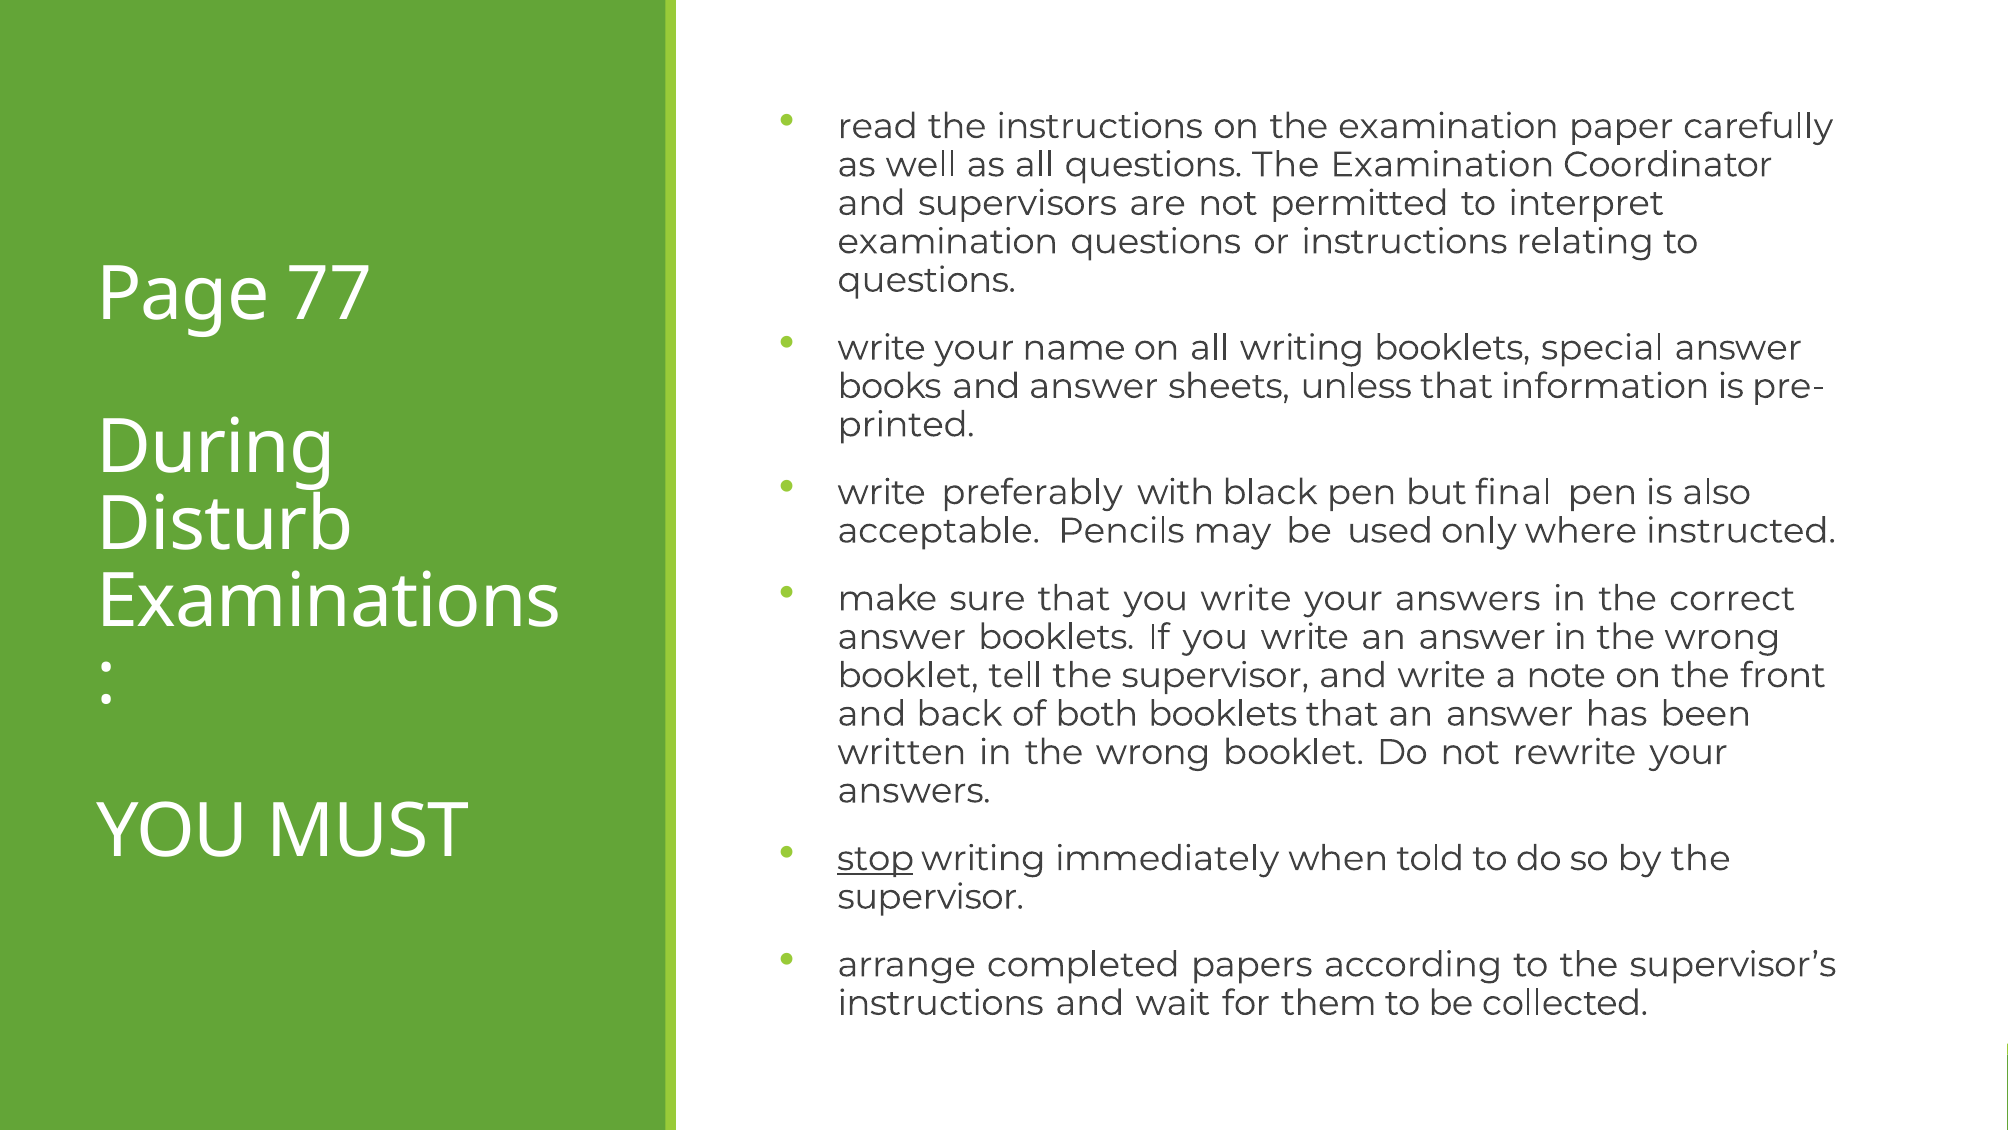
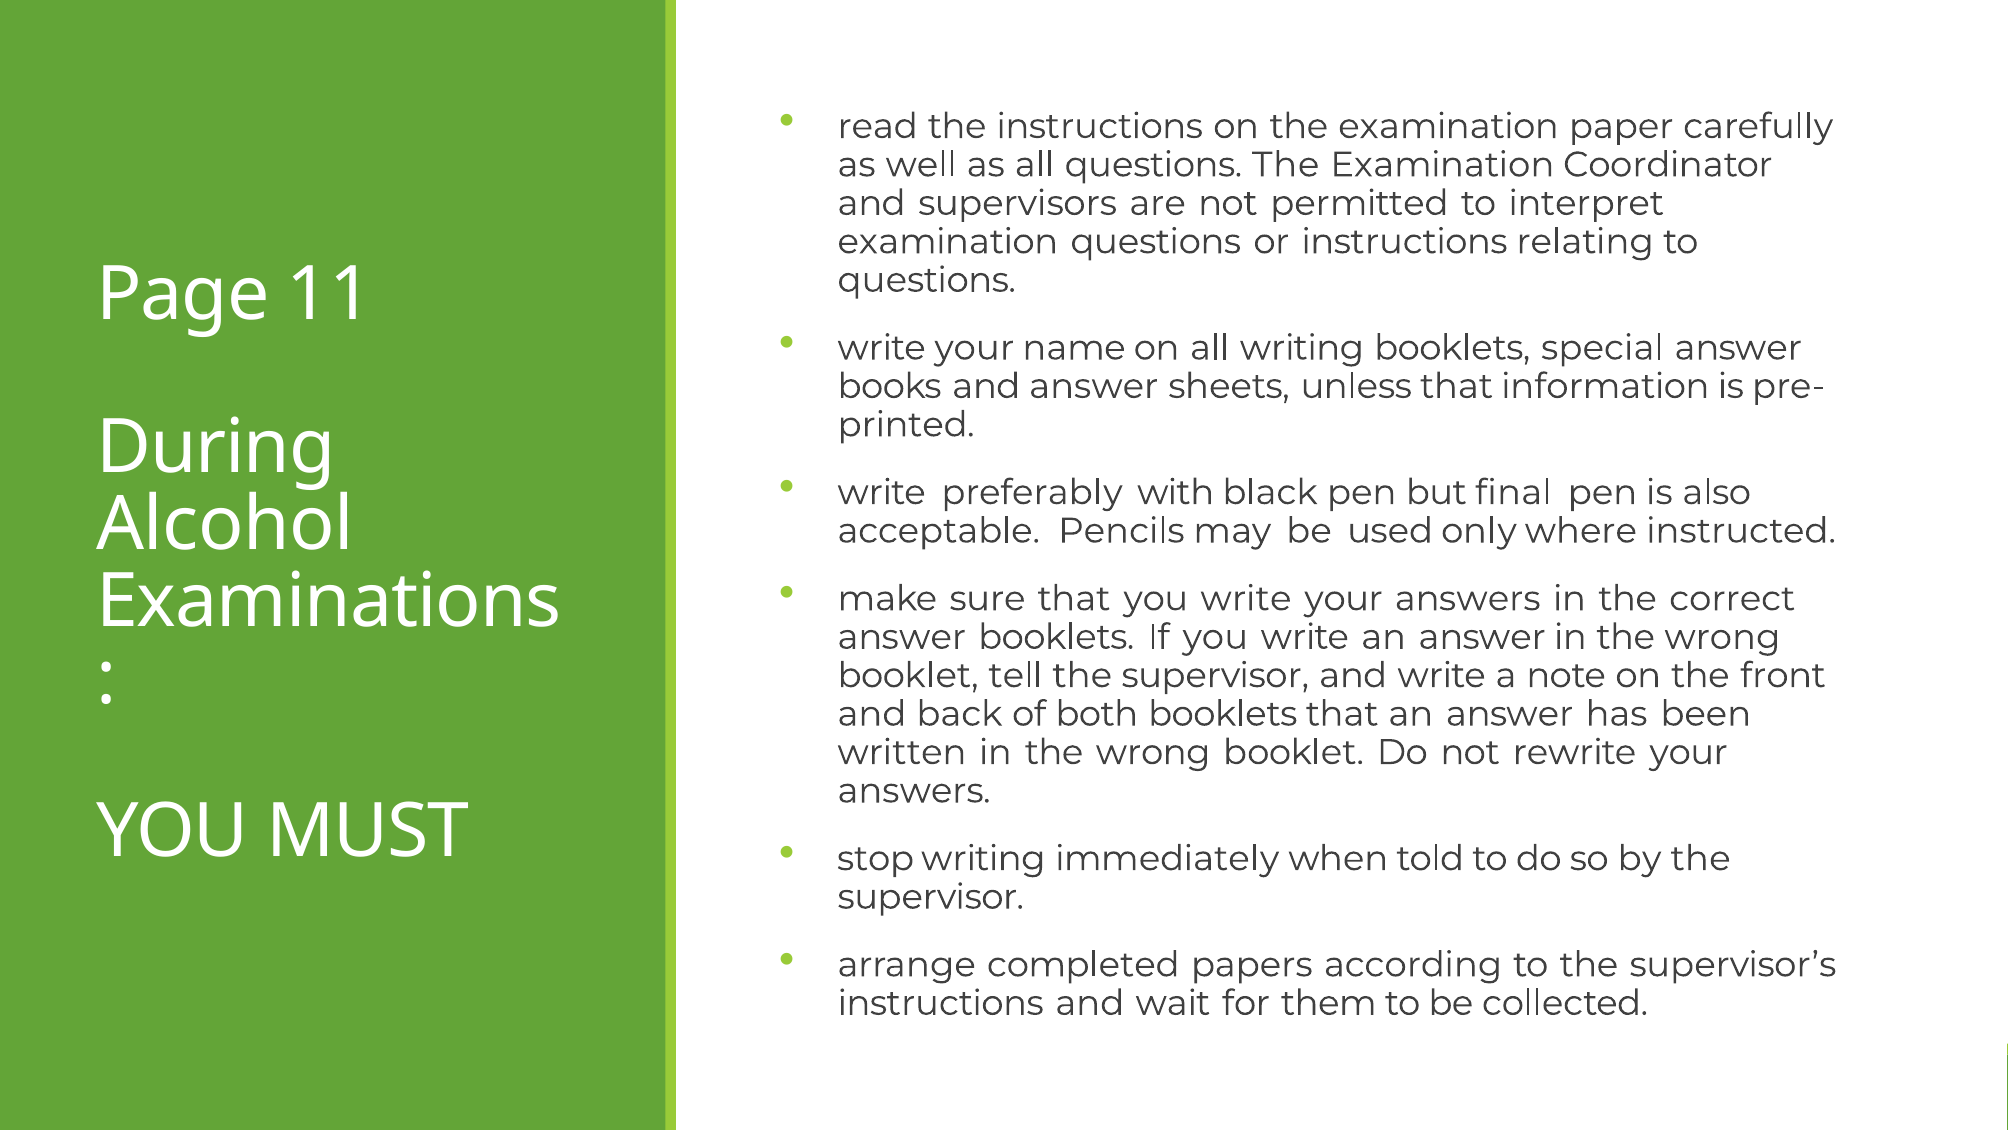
77: 77 -> 11 (330, 294)
Disturb: Disturb -> Alcohol (225, 524)
stop underline: present -> none (875, 858)
